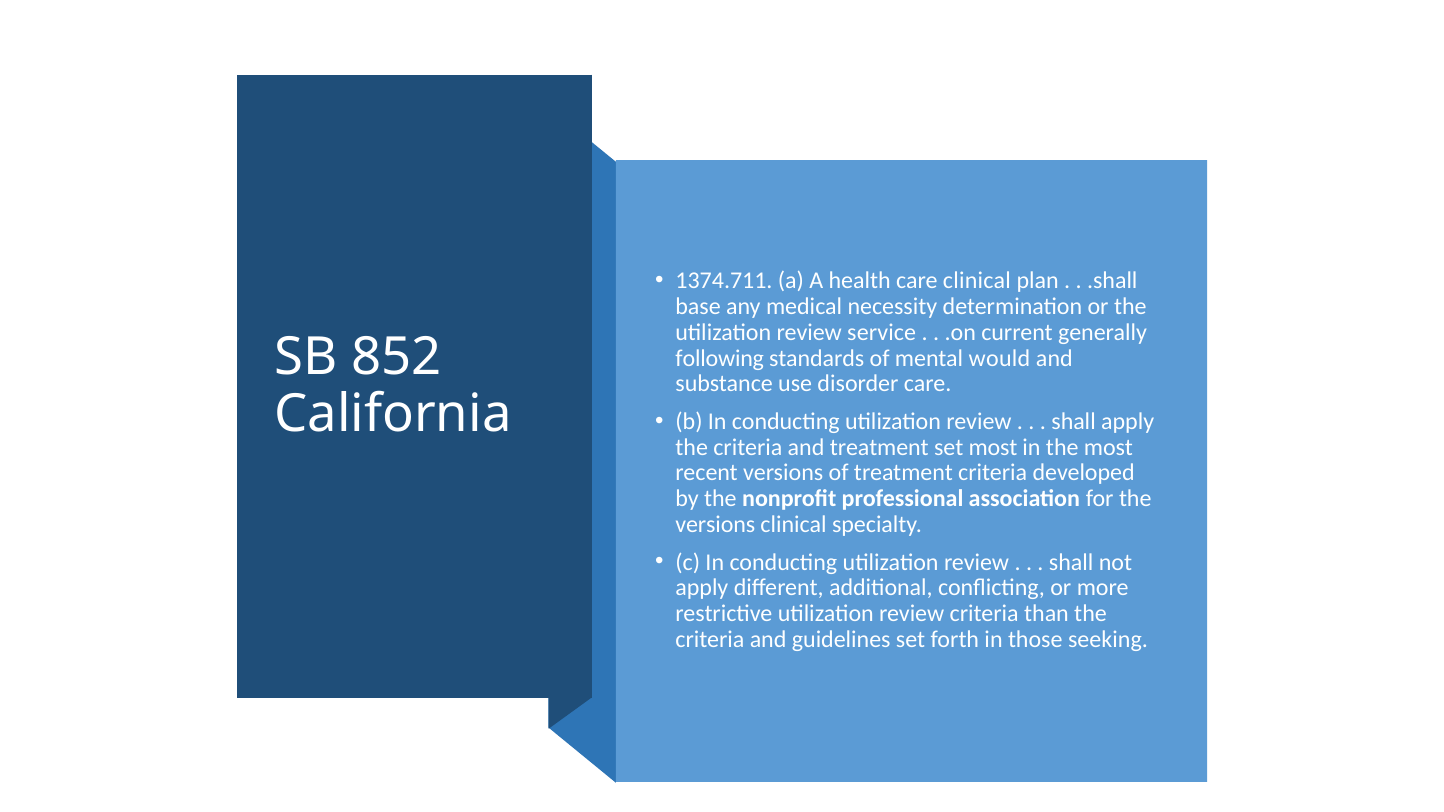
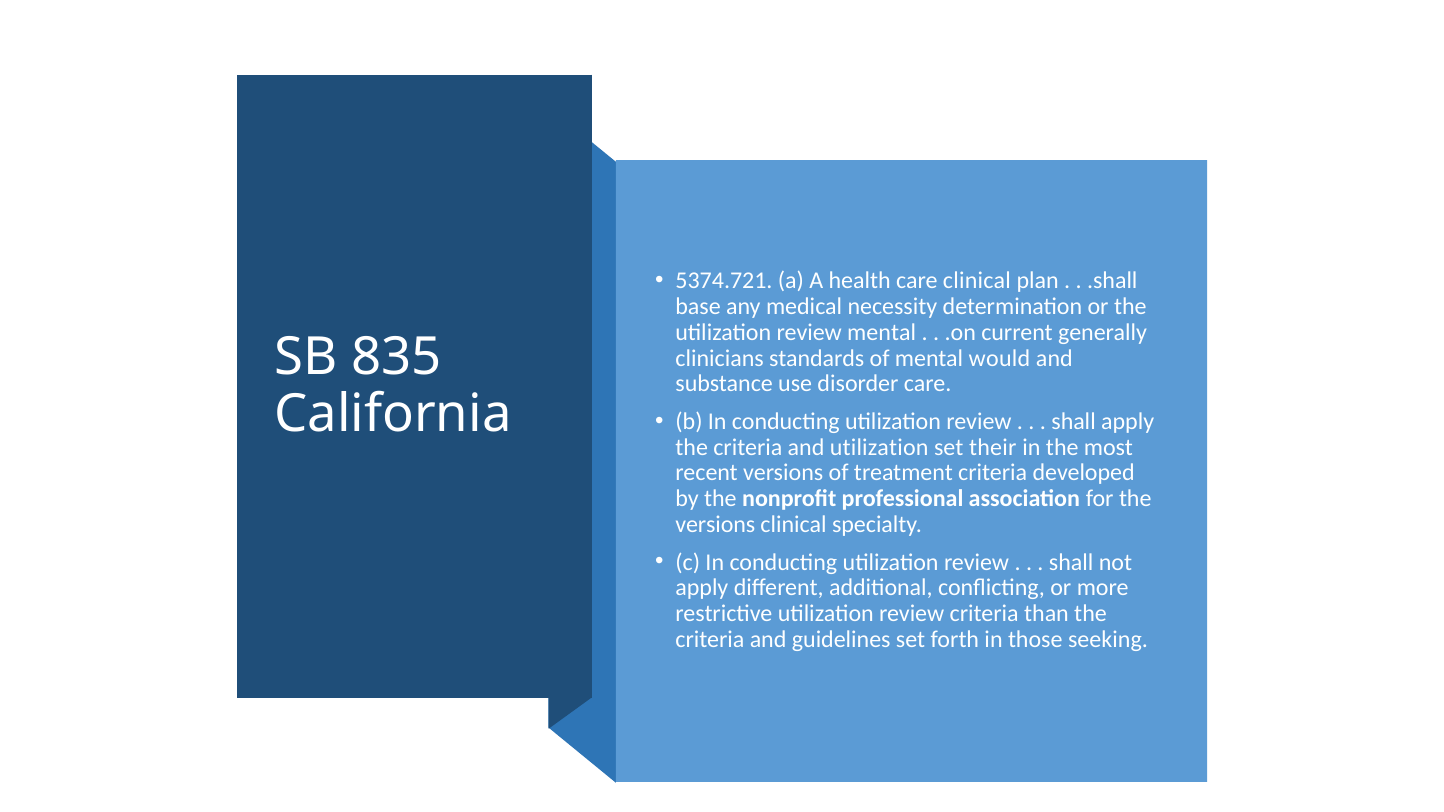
1374.711: 1374.711 -> 5374.721 (724, 280)
review service: service -> mental (882, 332)
852: 852 -> 835 (396, 358)
following: following -> clinicians (720, 358)
and treatment: treatment -> utilization (879, 447)
set most: most -> their (993, 447)
